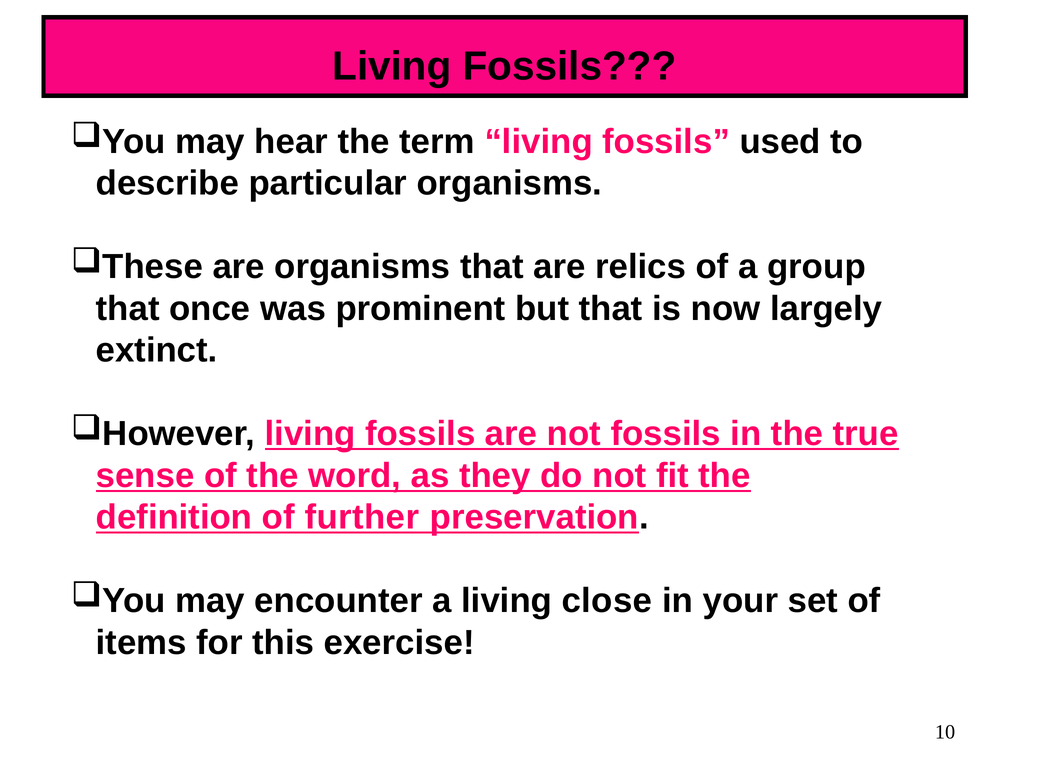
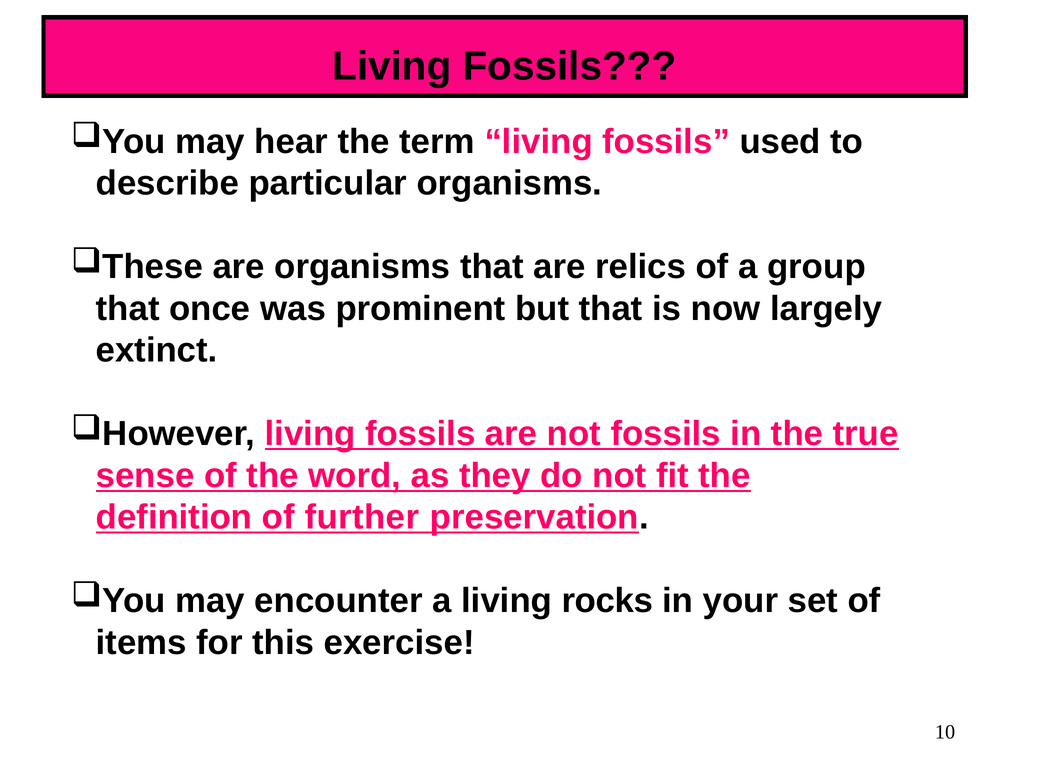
close: close -> rocks (607, 601)
